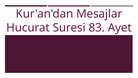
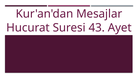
83: 83 -> 43 (97, 28)
